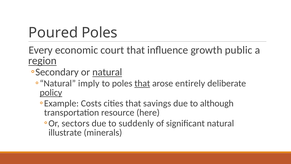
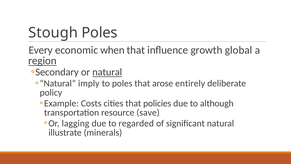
Poured: Poured -> Stough (53, 33)
court: court -> when (112, 50)
public: public -> global (239, 50)
that underline: present -> none (142, 83)
policy underline: present -> none (51, 92)
savings: savings -> policies (157, 103)
here: here -> save (148, 112)
sectors: sectors -> lagging (76, 123)
suddenly: suddenly -> regarded (136, 123)
